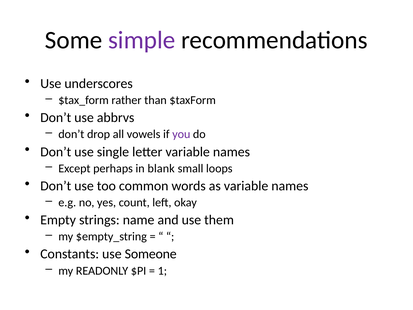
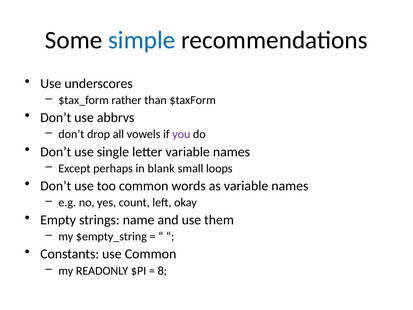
simple colour: purple -> blue (142, 40)
use Someone: Someone -> Common (151, 254)
1: 1 -> 8 (162, 270)
